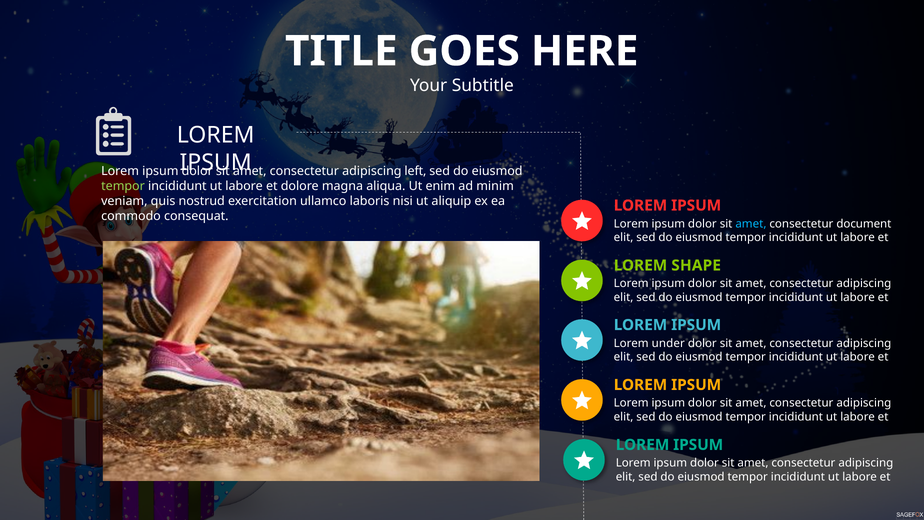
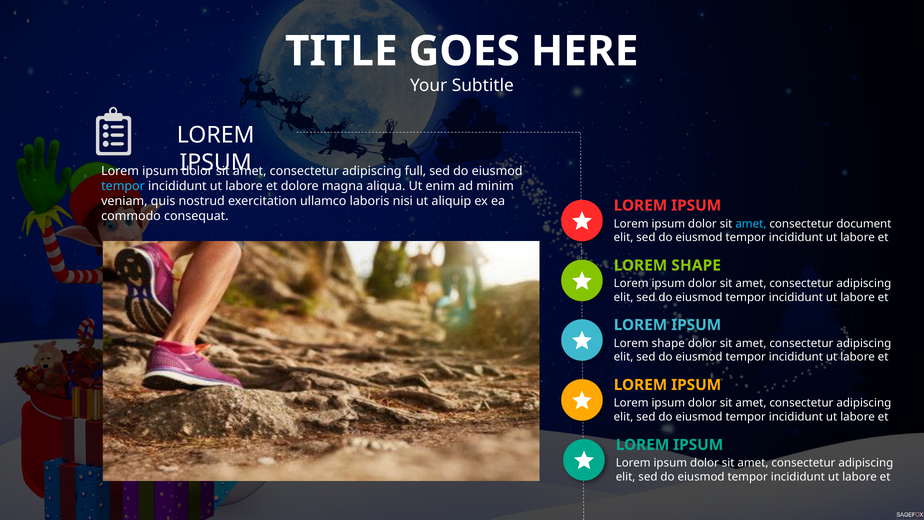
left: left -> full (415, 171)
tempor colour: light green -> light blue (123, 186)
under: under -> shape (668, 343)
